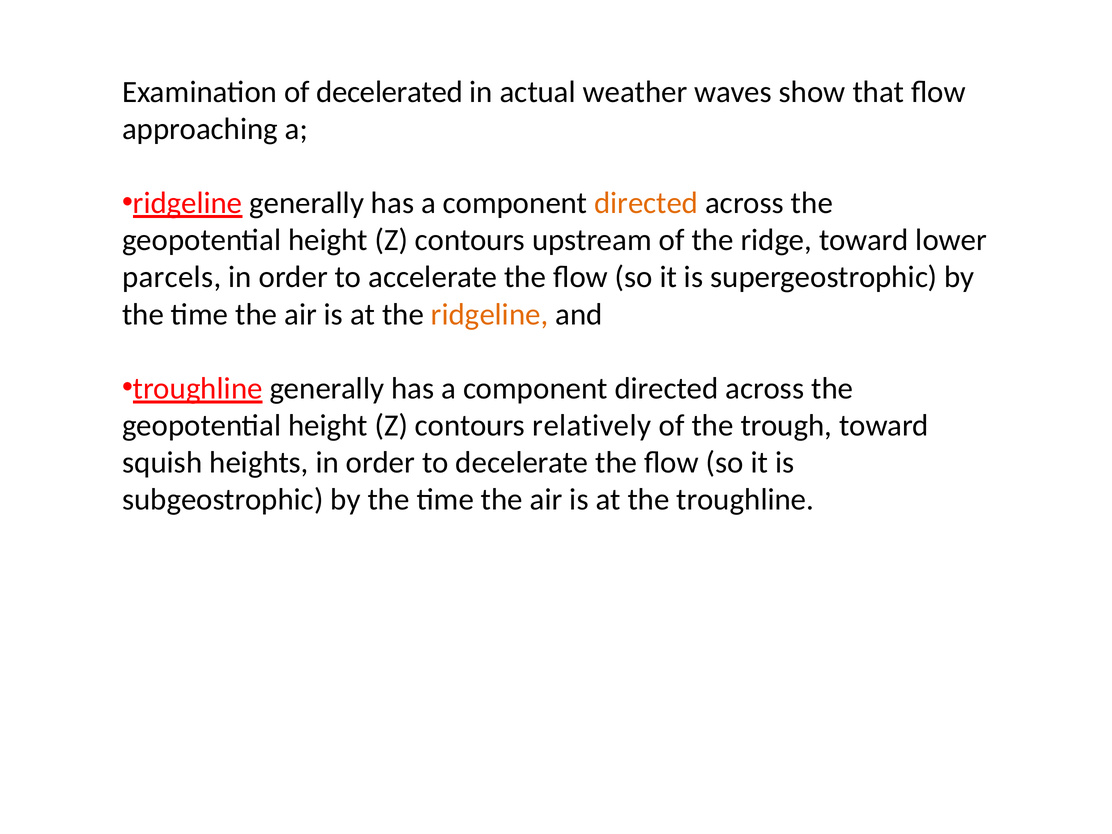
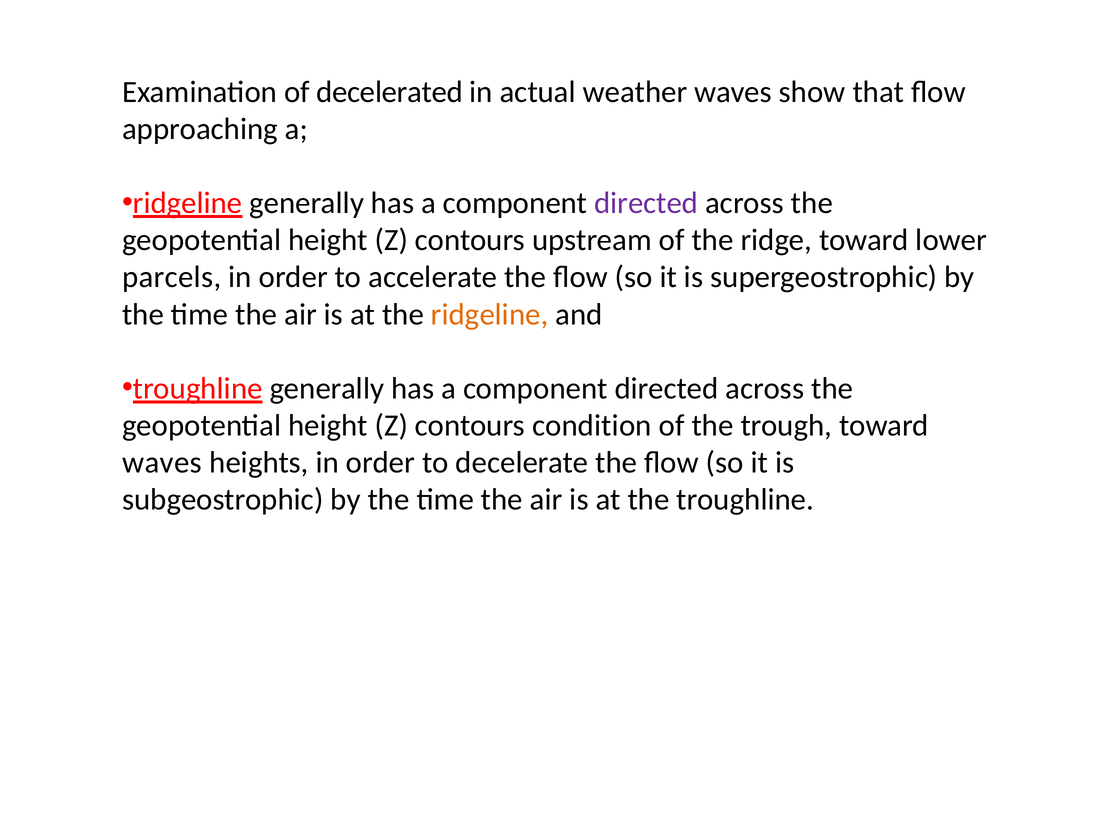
directed colour: orange -> purple (646, 203)
relatively: relatively -> condition (592, 426)
squish: squish -> waves (162, 463)
